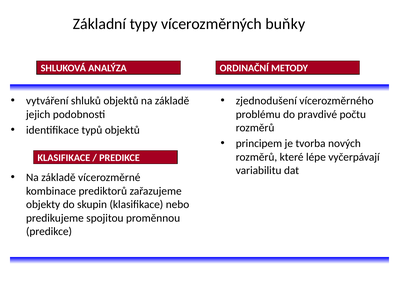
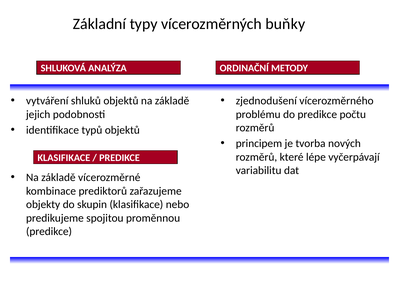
do pravdivé: pravdivé -> predikce (317, 114)
